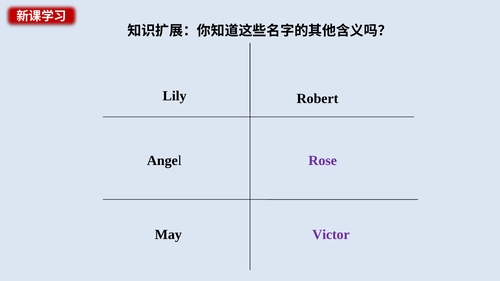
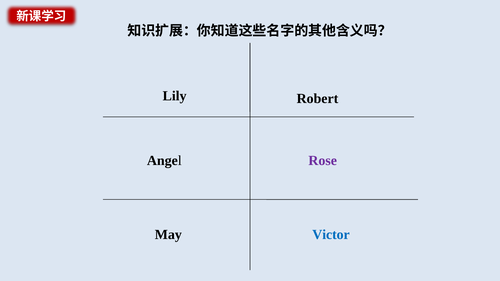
Victor colour: purple -> blue (331, 235)
